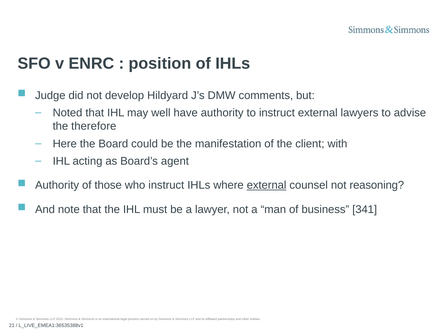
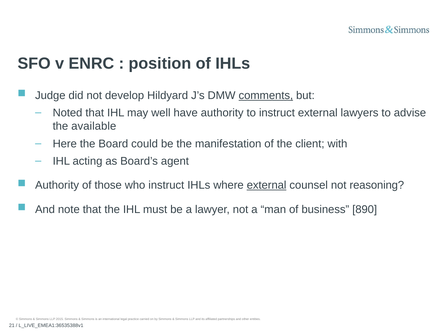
comments underline: none -> present (266, 95)
therefore: therefore -> available (94, 126)
341: 341 -> 890 (365, 209)
